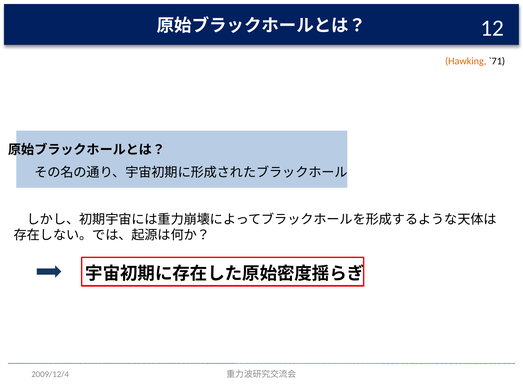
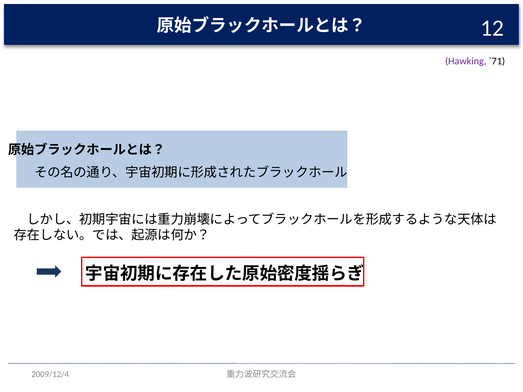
Hawking colour: orange -> purple (466, 61)
